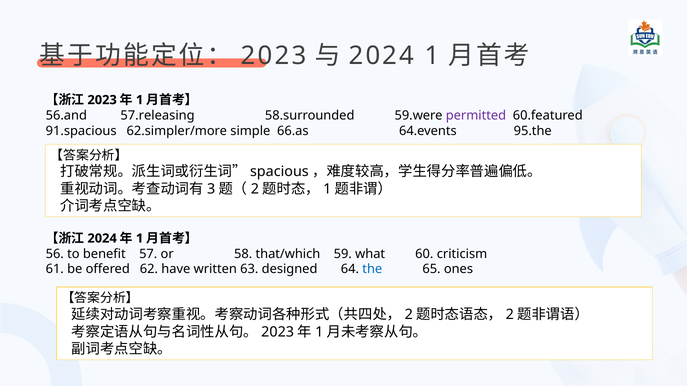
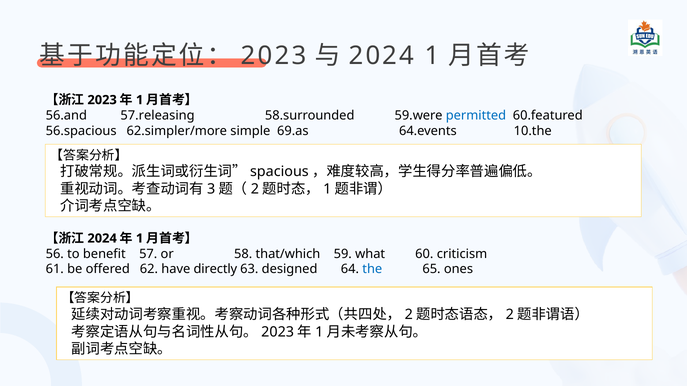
permitted colour: purple -> blue (476, 116)
91.spacious: 91.spacious -> 56.spacious (81, 131)
66.as: 66.as -> 69.as (293, 131)
95.the: 95.the -> 10.the (533, 131)
written: written -> directly (215, 270)
